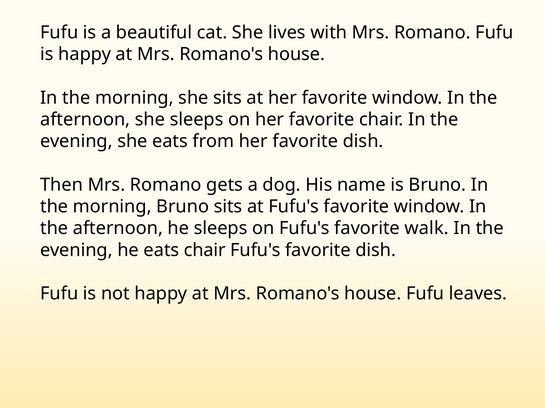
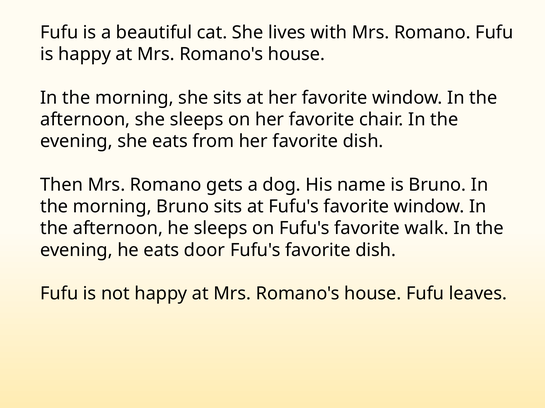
eats chair: chair -> door (205, 250)
